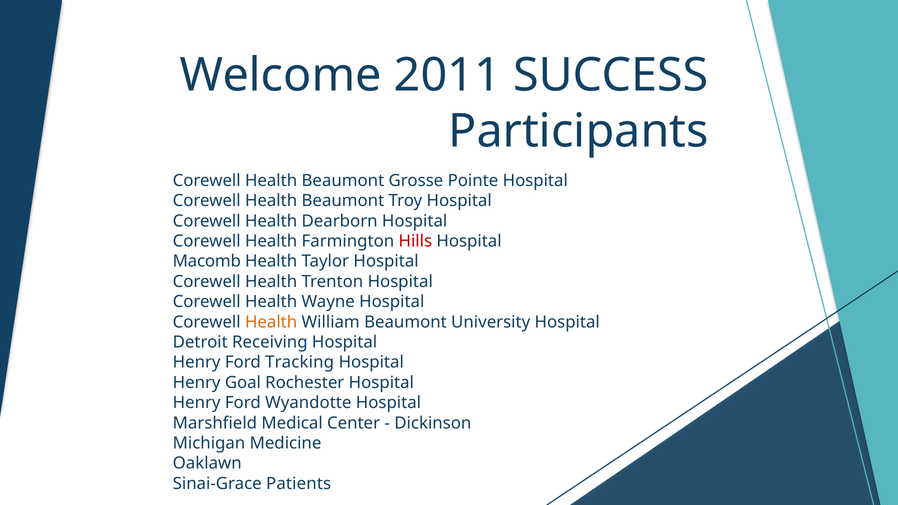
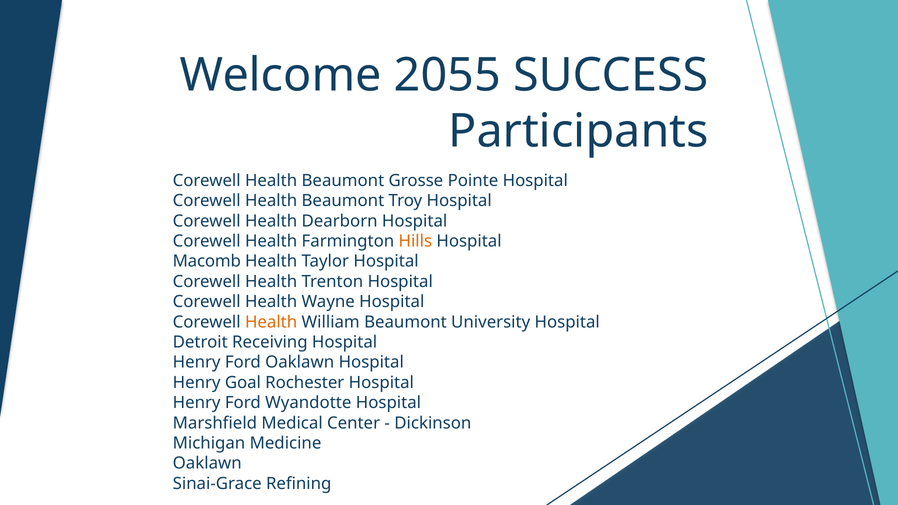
2011: 2011 -> 2055 (447, 75)
Hills colour: red -> orange (415, 241)
Ford Tracking: Tracking -> Oaklawn (300, 362)
Patients: Patients -> Refining (299, 484)
